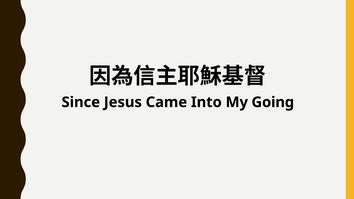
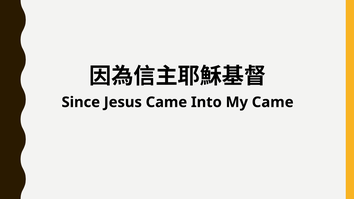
My Going: Going -> Came (273, 102)
